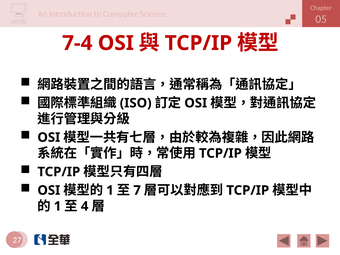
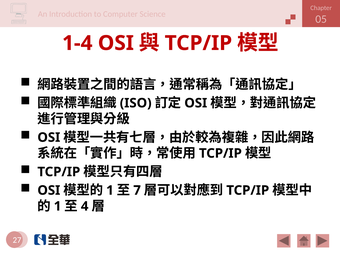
7-4: 7-4 -> 1-4 (77, 43)
